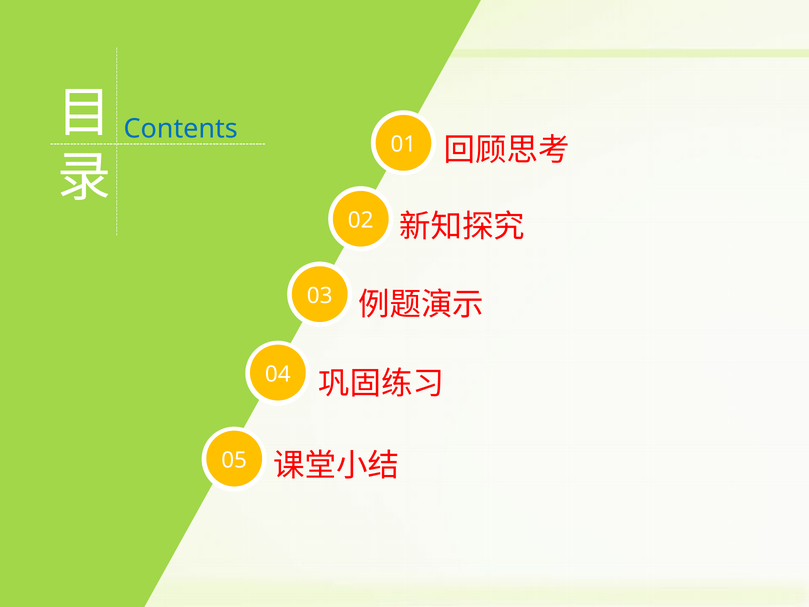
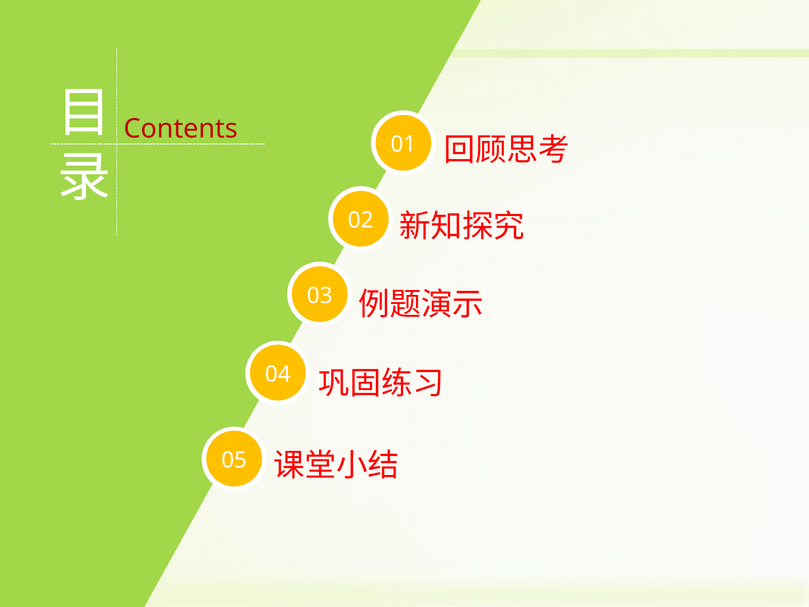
Contents colour: blue -> red (181, 129)
